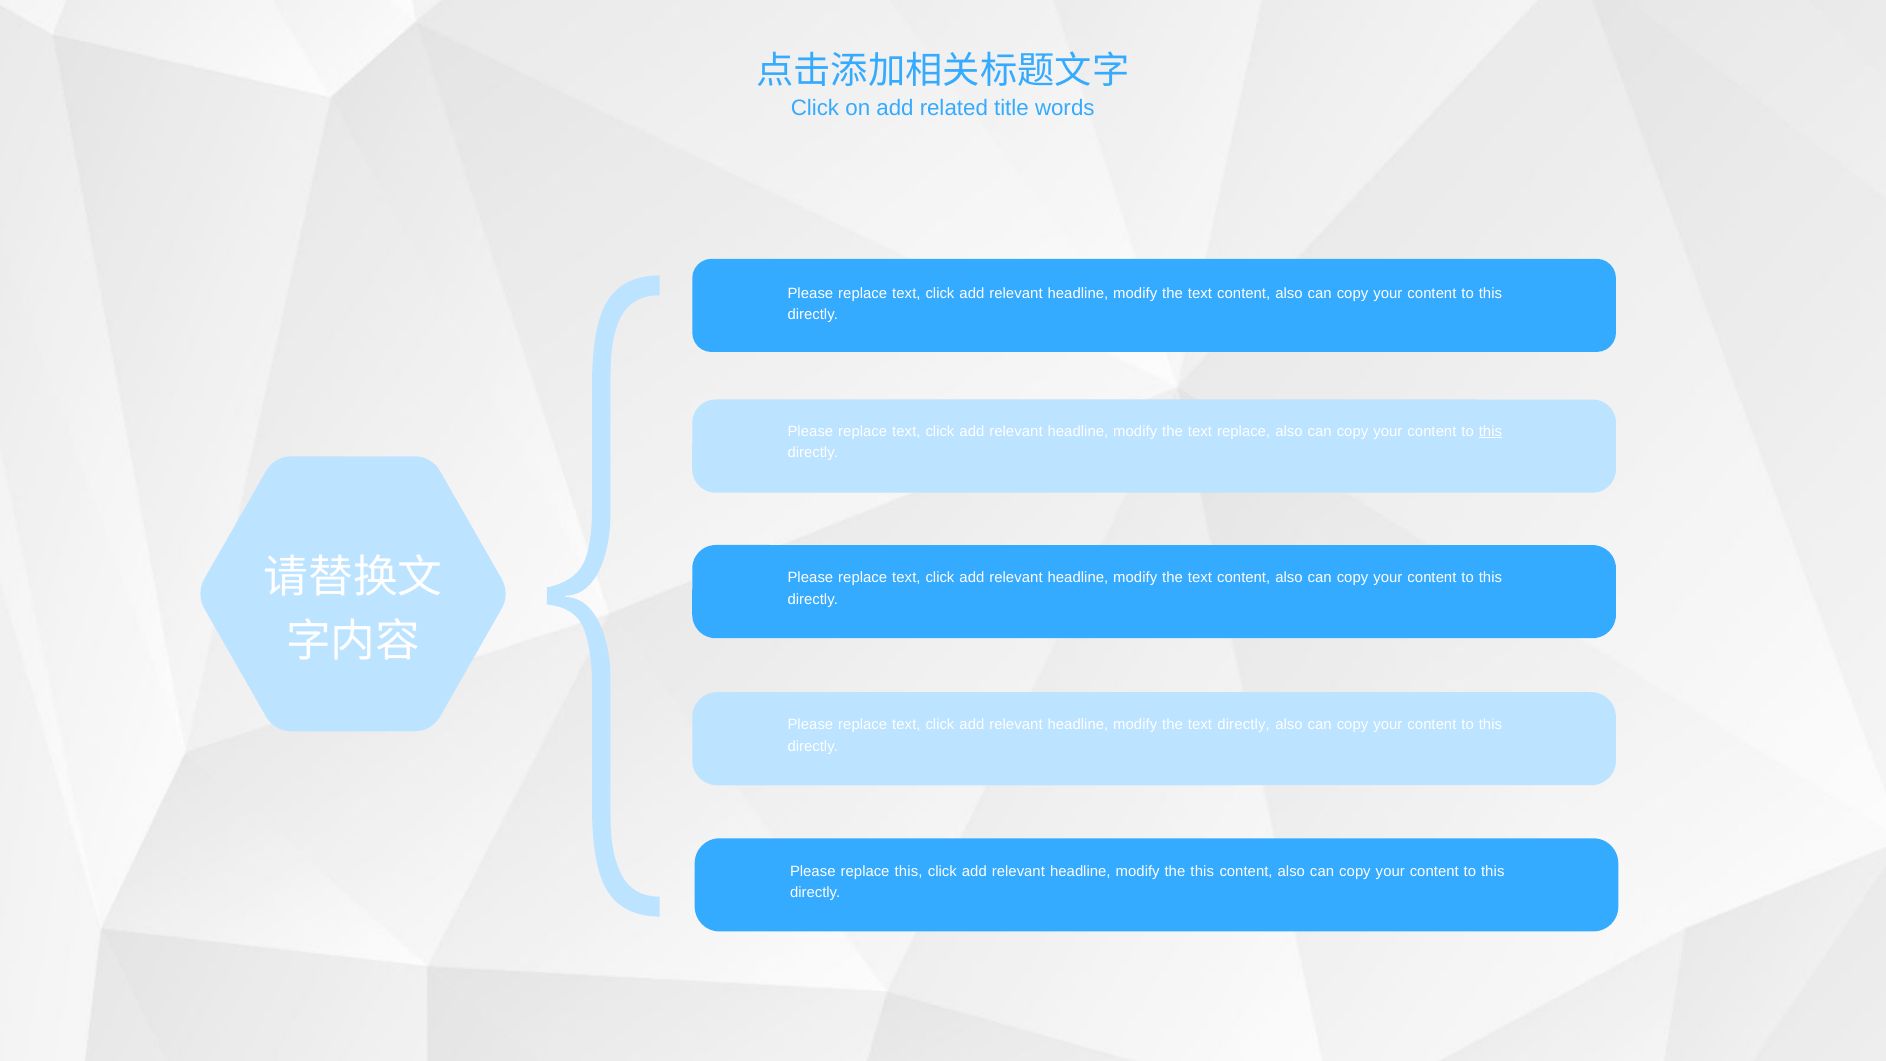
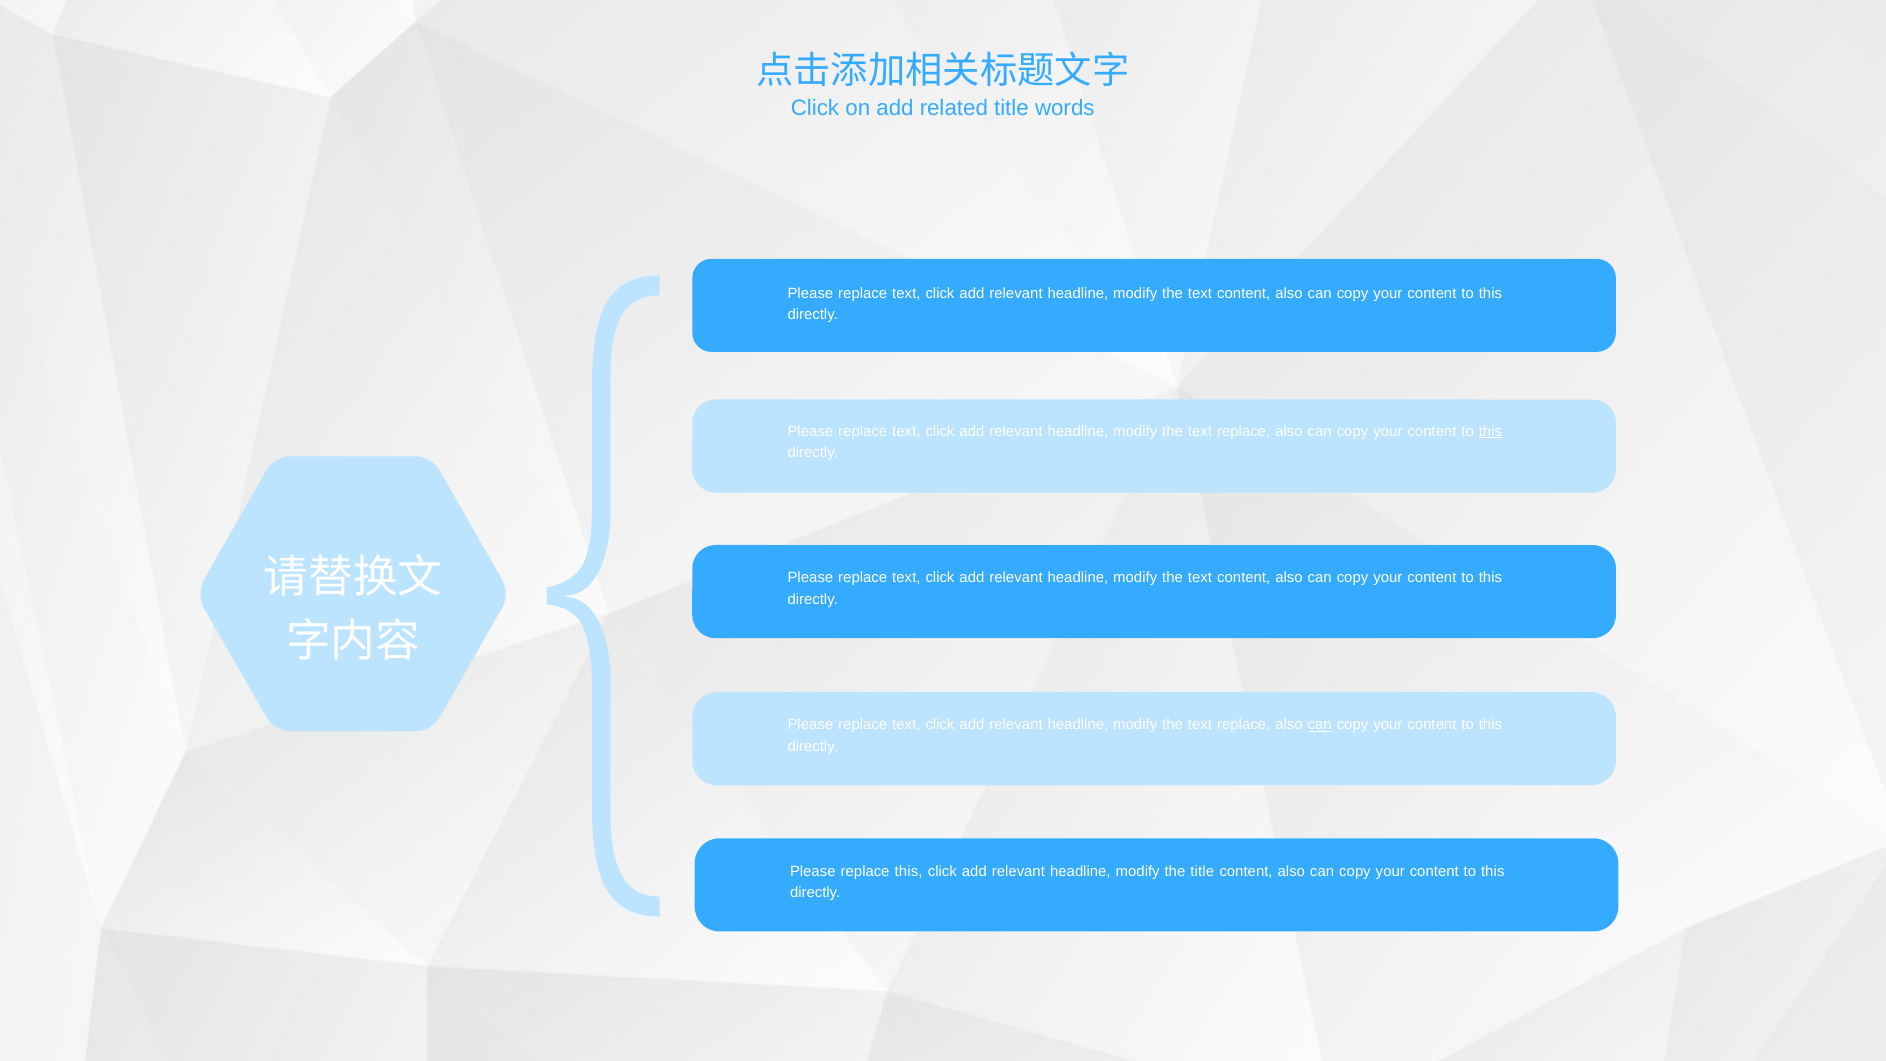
directly: directly -> replace (1244, 725)
can underline: none -> present (1320, 725)
the this: this -> title (1202, 871)
